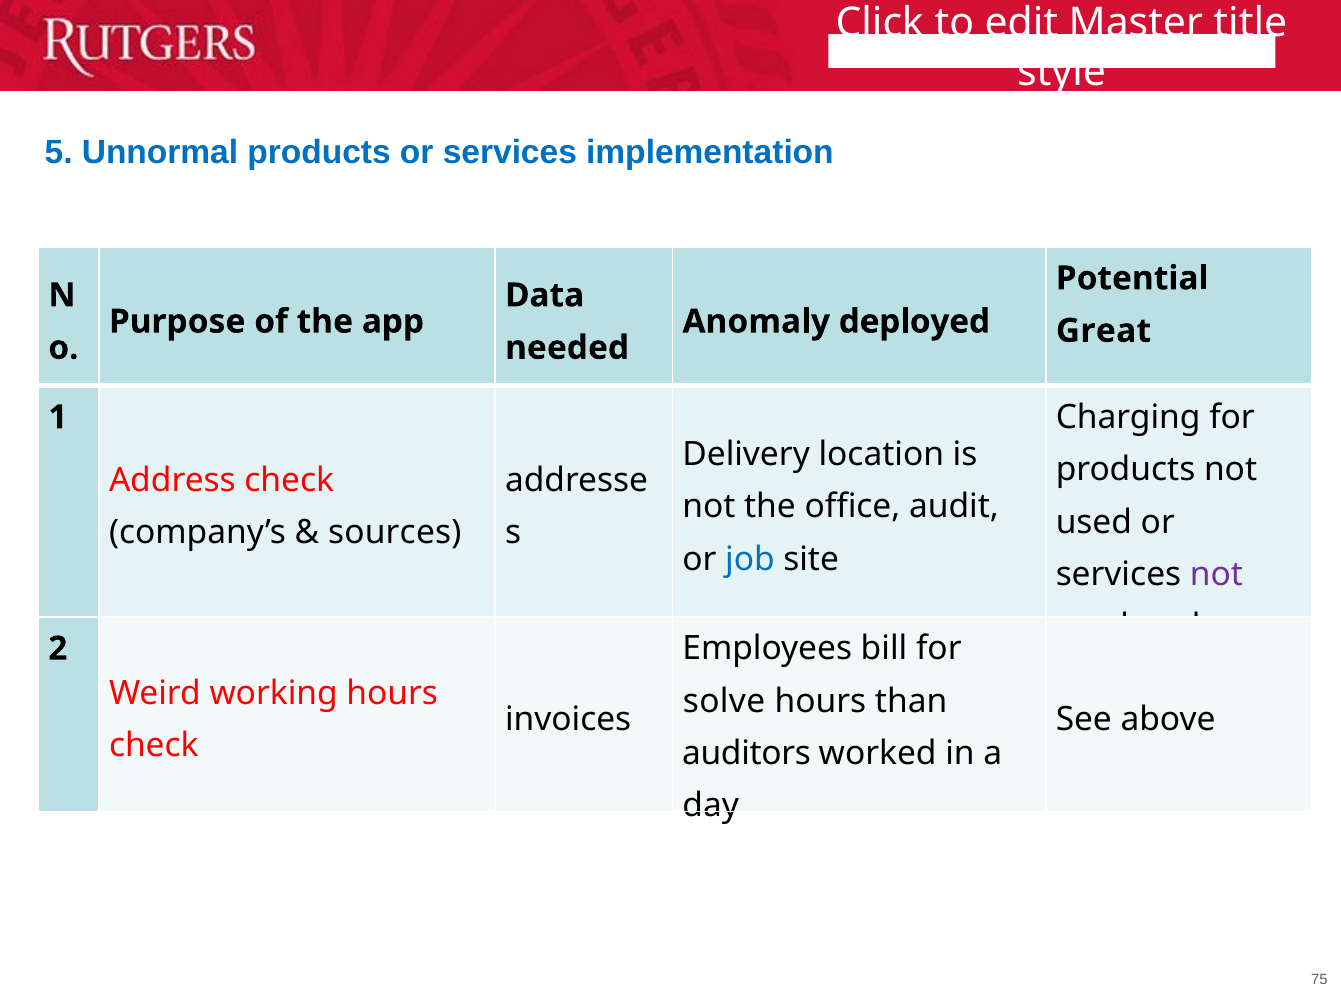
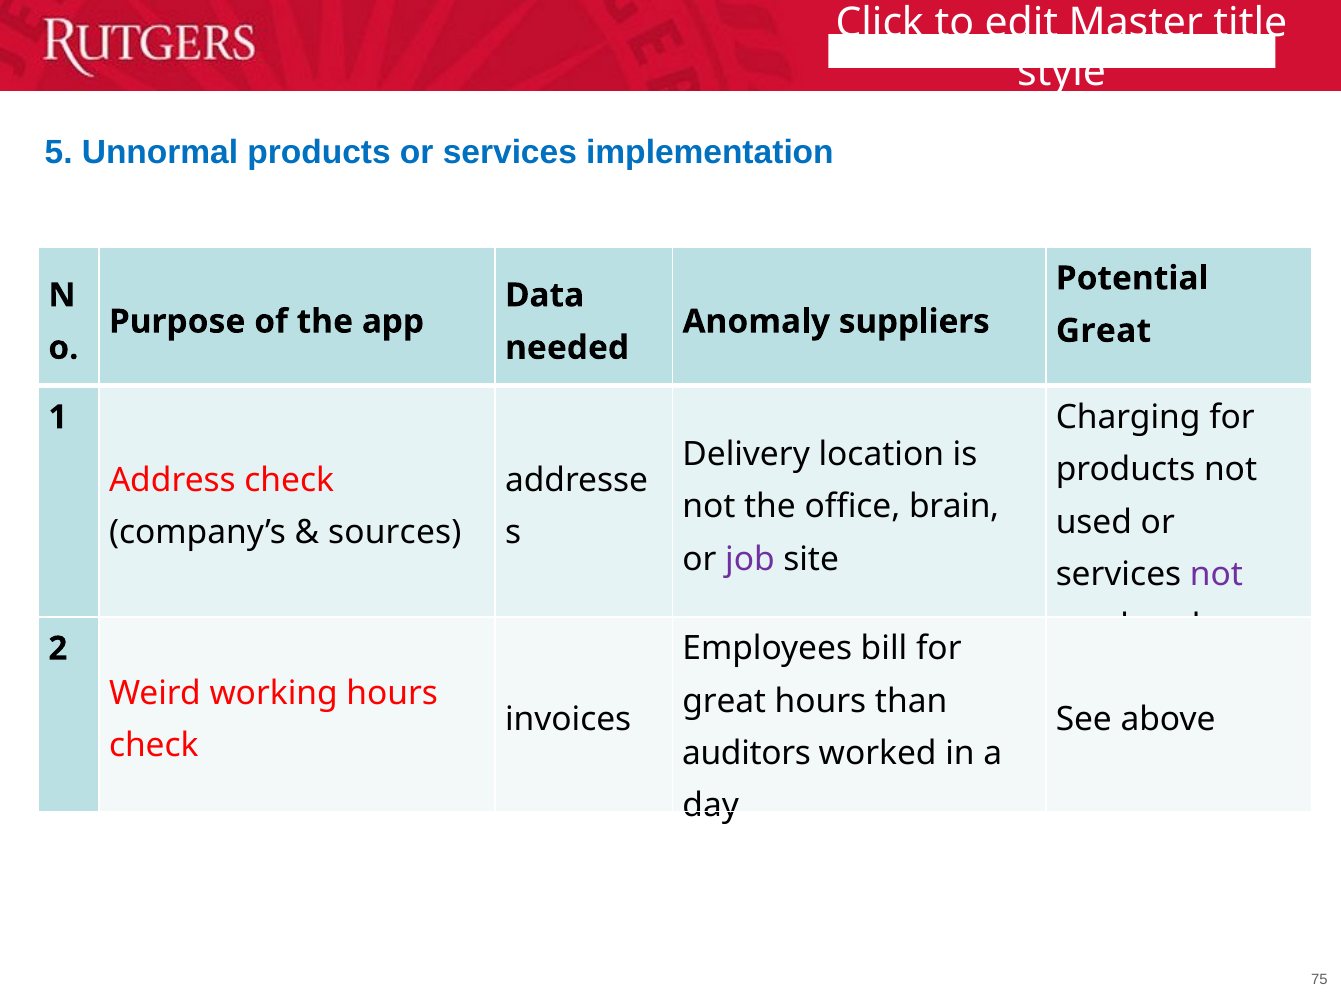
deployed: deployed -> suppliers (914, 321)
audit: audit -> brain (954, 507)
job colour: blue -> purple (750, 559)
solve: solve -> great (724, 701)
